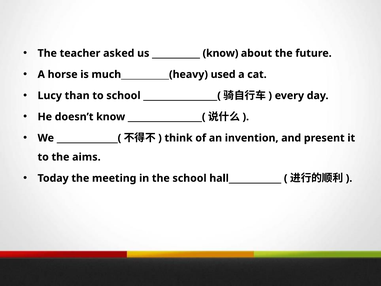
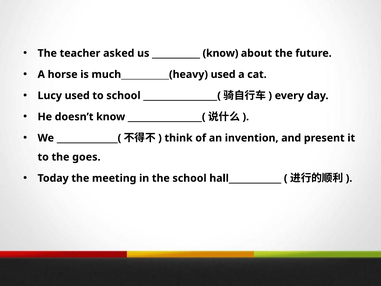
Lucy than: than -> used (77, 96)
aims: aims -> goes (86, 157)
